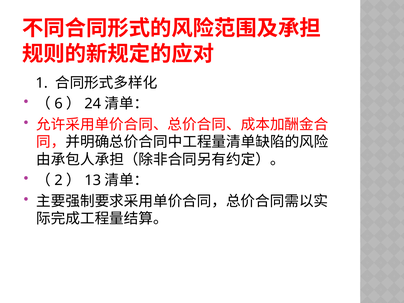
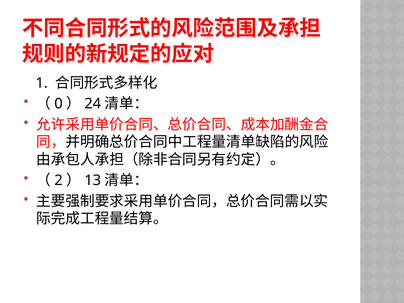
6: 6 -> 0 (59, 104)
